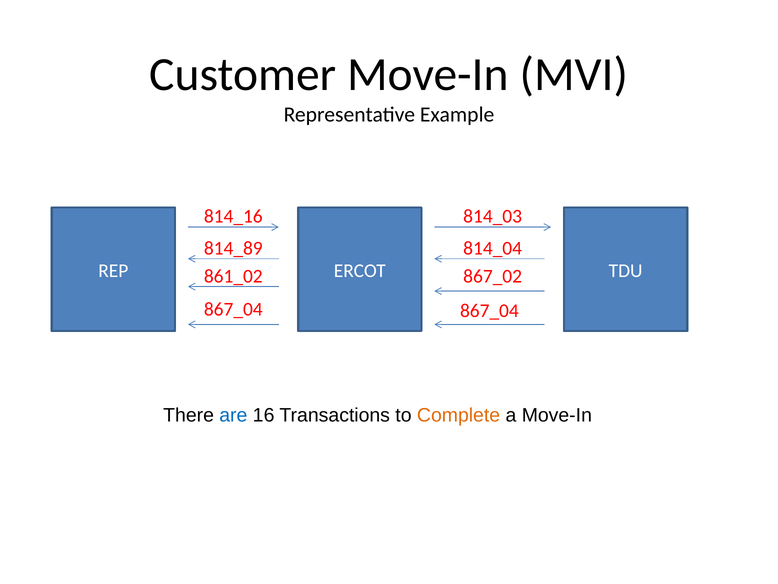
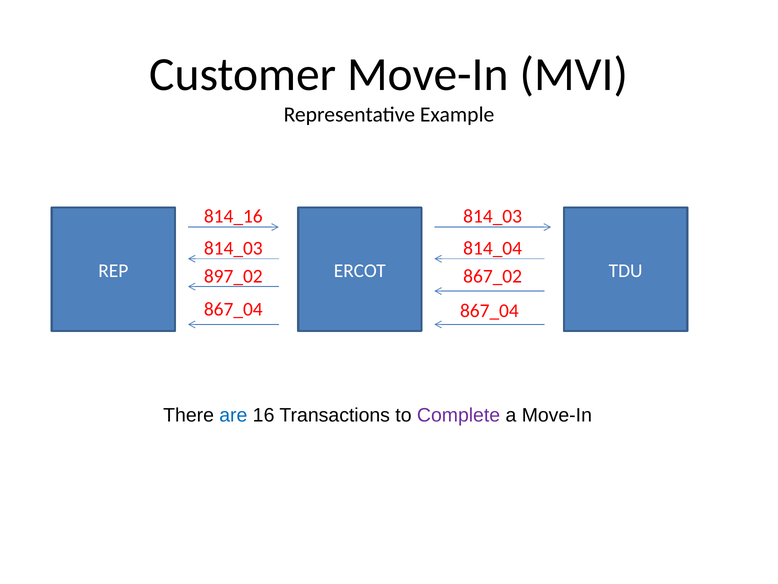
814_89: 814_89 -> 814_03 (233, 248)
861_02: 861_02 -> 897_02 (233, 276)
Complete colour: orange -> purple (459, 415)
